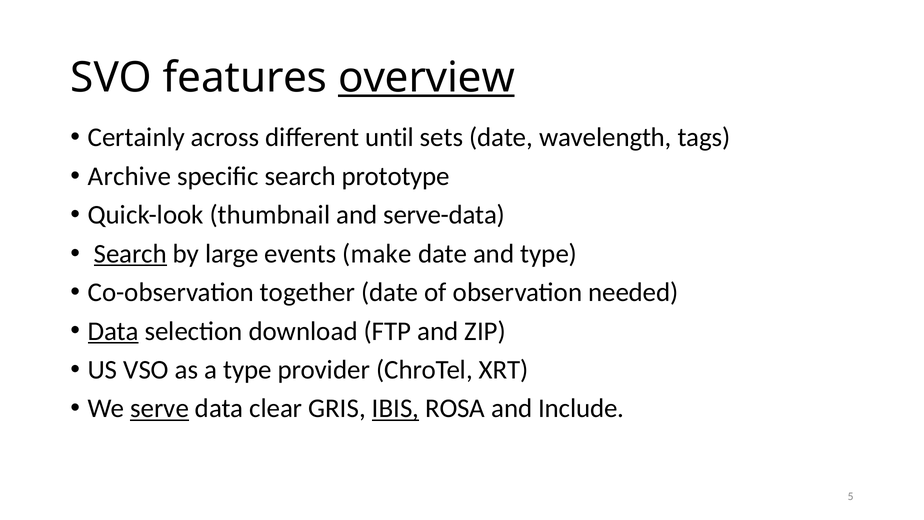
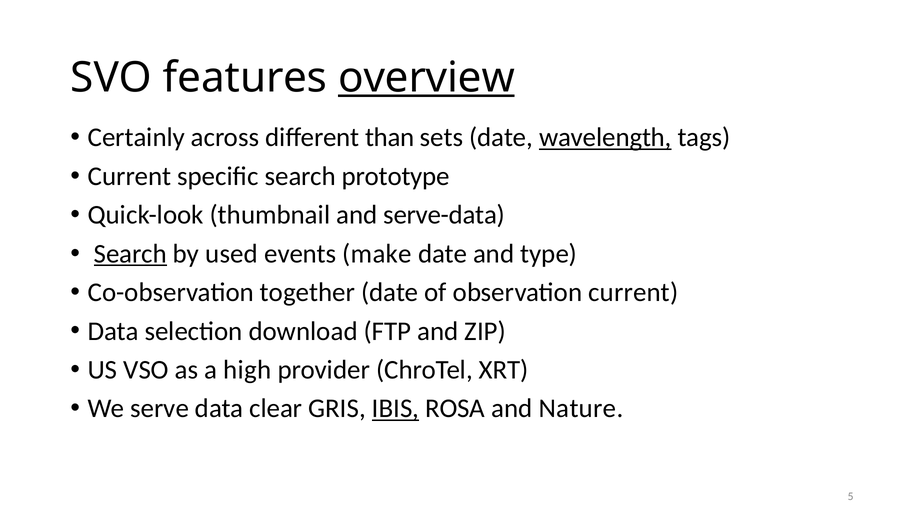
until: until -> than (390, 138)
wavelength underline: none -> present (605, 138)
Archive: Archive -> Current (130, 176)
large: large -> used (232, 254)
observation needed: needed -> current (633, 292)
Data underline: present -> none (113, 331)
a type: type -> high (247, 370)
serve underline: present -> none (160, 408)
Include: Include -> Nature (581, 408)
